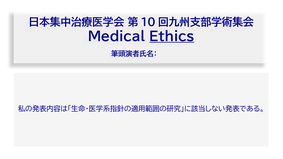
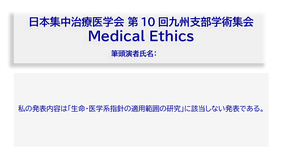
Ethics underline: present -> none (172, 37)
